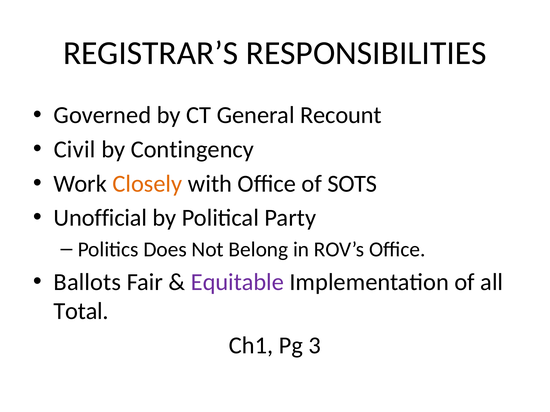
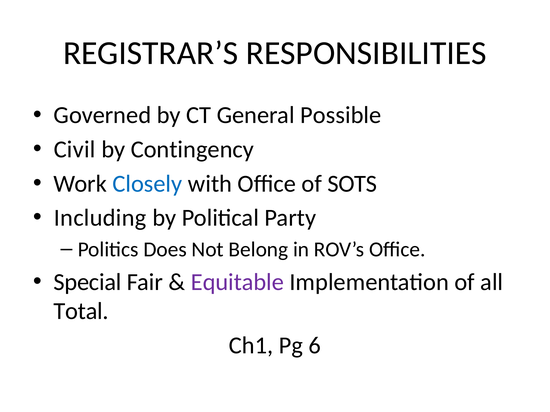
Recount: Recount -> Possible (341, 115)
Closely colour: orange -> blue (147, 184)
Unofficial: Unofficial -> Including (100, 218)
Ballots: Ballots -> Special (87, 282)
3: 3 -> 6 (315, 346)
